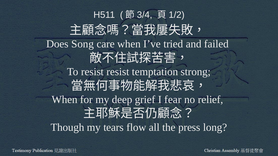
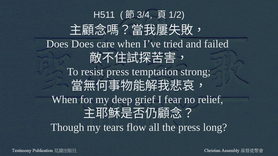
Does Song: Song -> Does (83, 44)
resist resist: resist -> press (118, 72)
